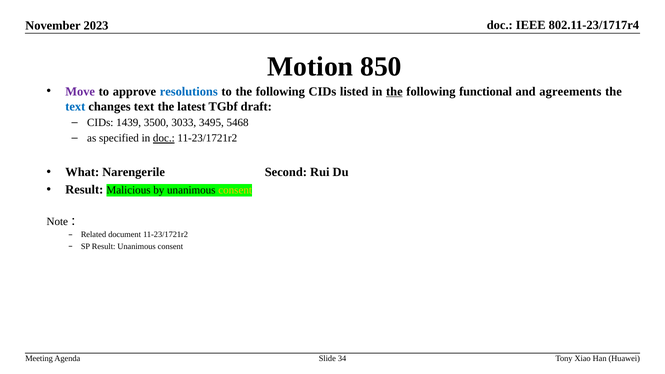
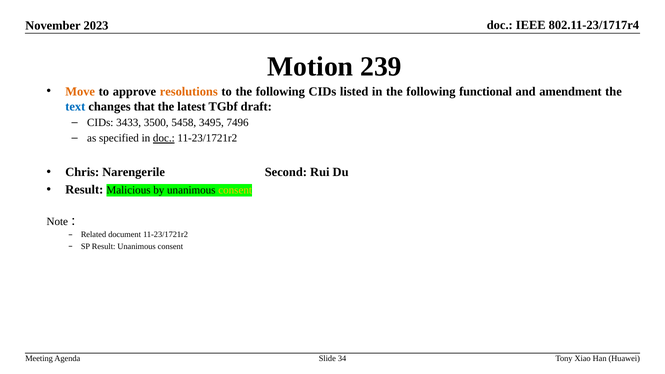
850: 850 -> 239 (381, 67)
Move colour: purple -> orange (80, 92)
resolutions colour: blue -> orange (189, 92)
the underline: present -> none (394, 92)
agreements: agreements -> amendment (570, 92)
changes text: text -> that (144, 106)
1439: 1439 -> 3433 (129, 123)
3033: 3033 -> 5458 (184, 123)
5468: 5468 -> 7496 (238, 123)
What: What -> Chris (82, 172)
